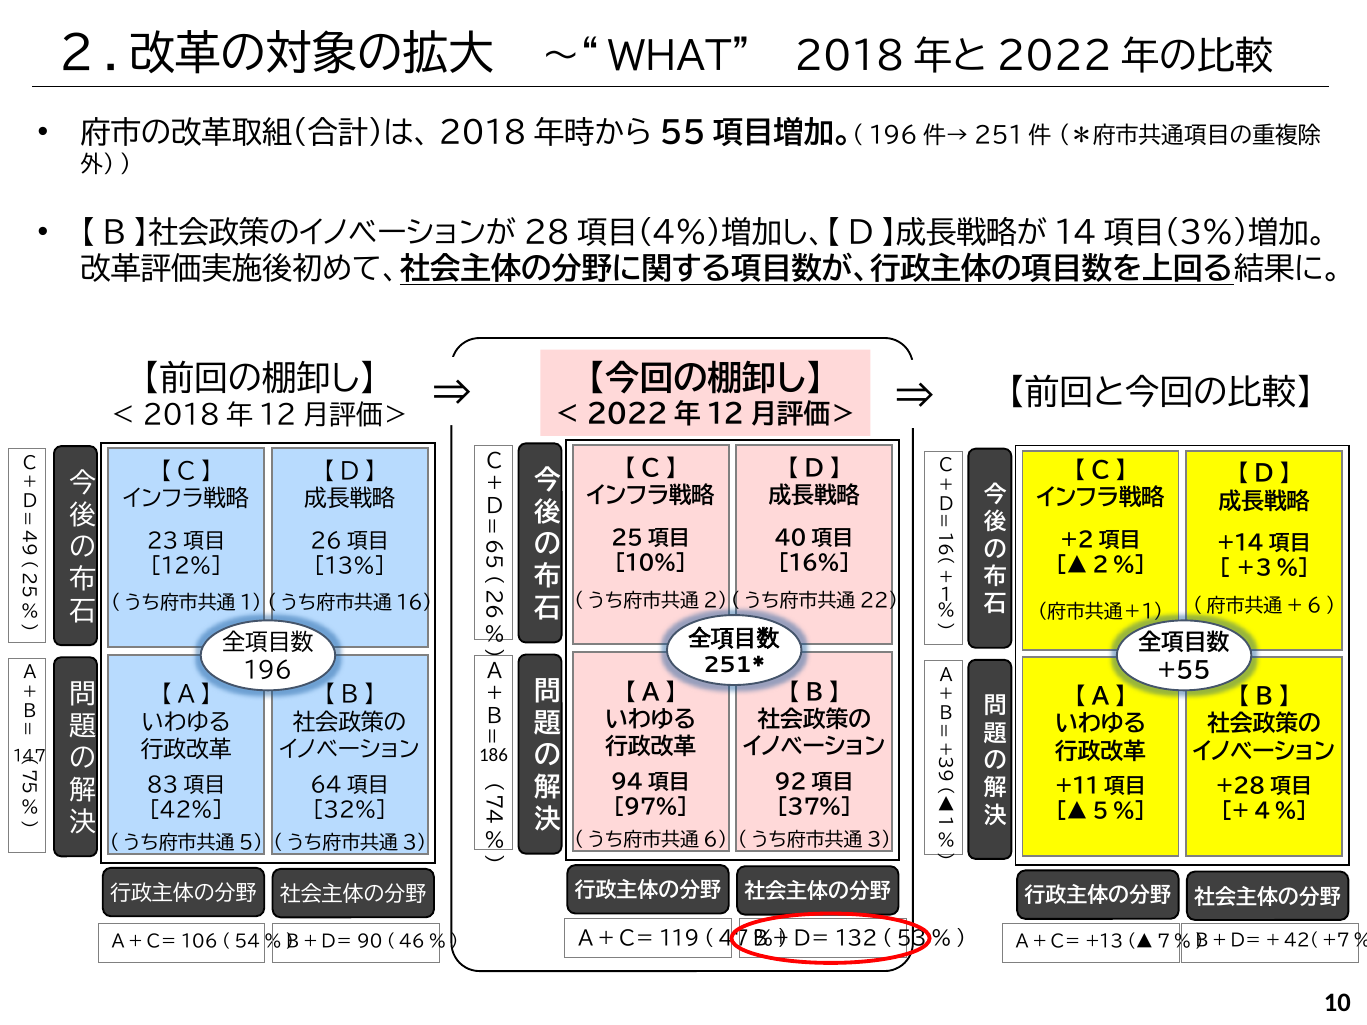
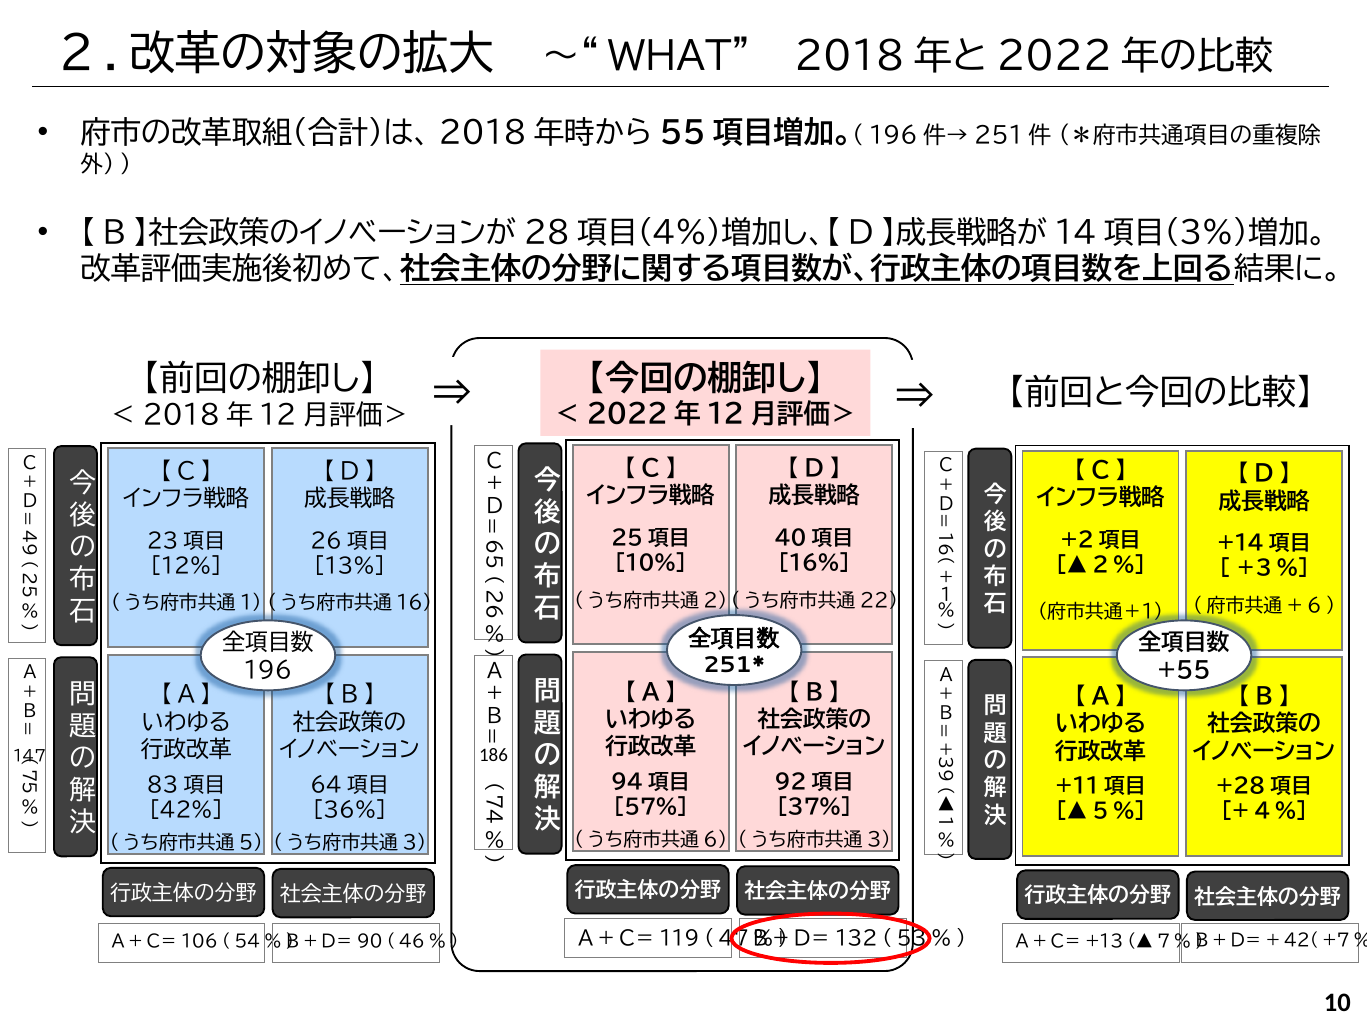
97%: 97% -> 57% (651, 808)
32%: 32% -> 36% (350, 811)
